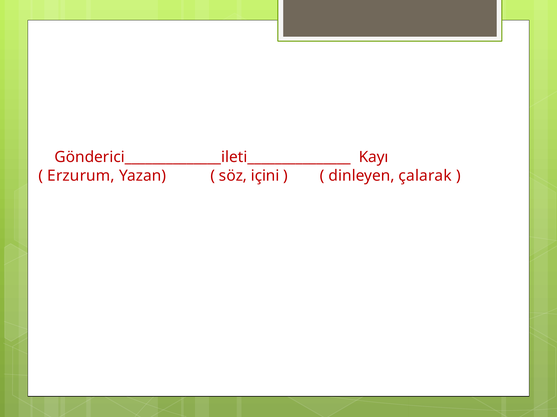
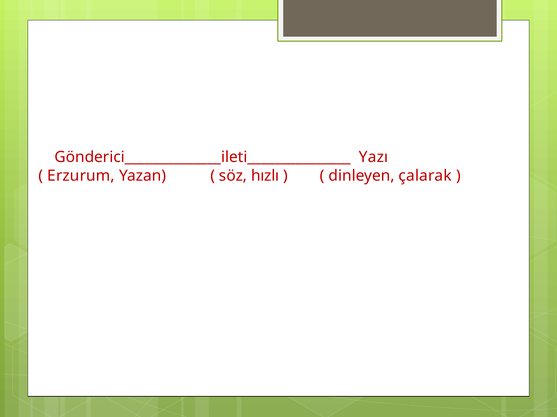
Kayı: Kayı -> Yazı (374, 157)
içini: içini -> hızlı (265, 176)
